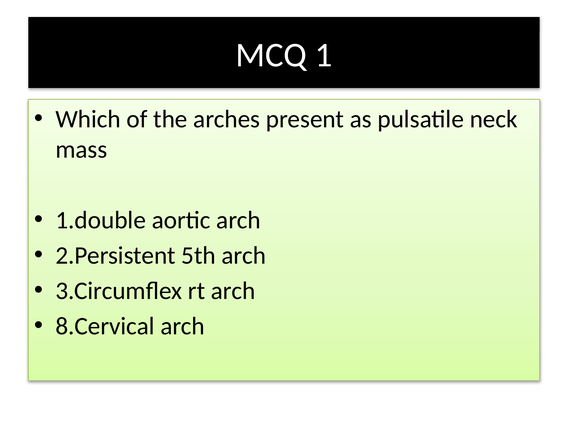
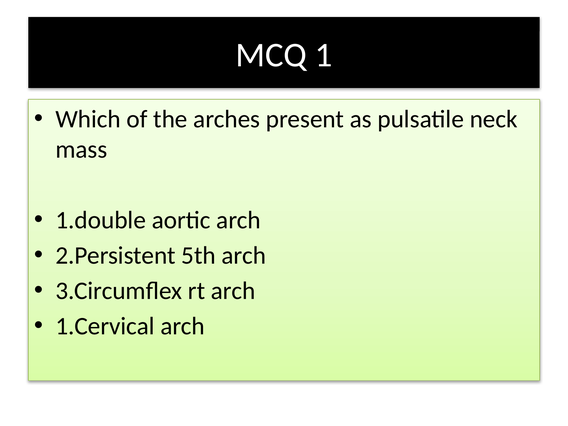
8.Cervical: 8.Cervical -> 1.Cervical (105, 326)
